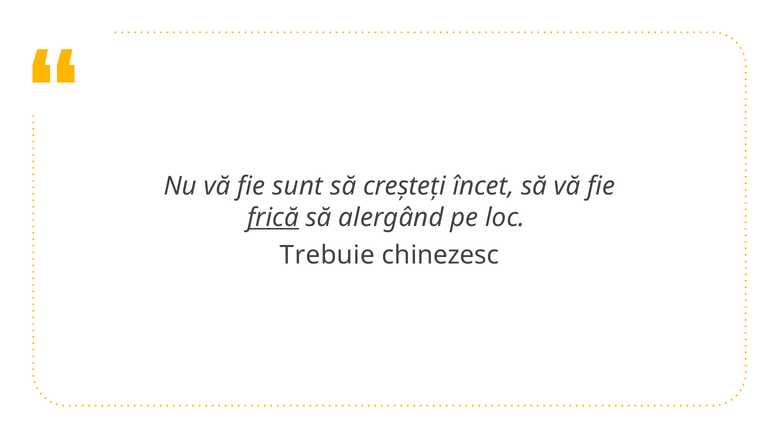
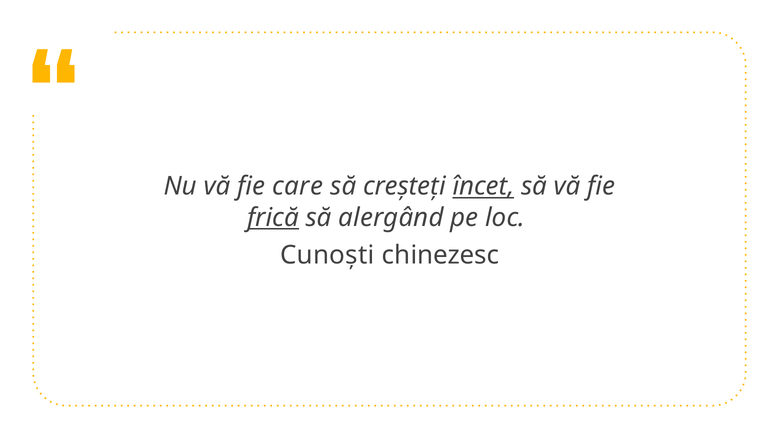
sunt: sunt -> care (298, 186)
încet underline: none -> present (483, 186)
Trebuie: Trebuie -> Cunoști (327, 255)
